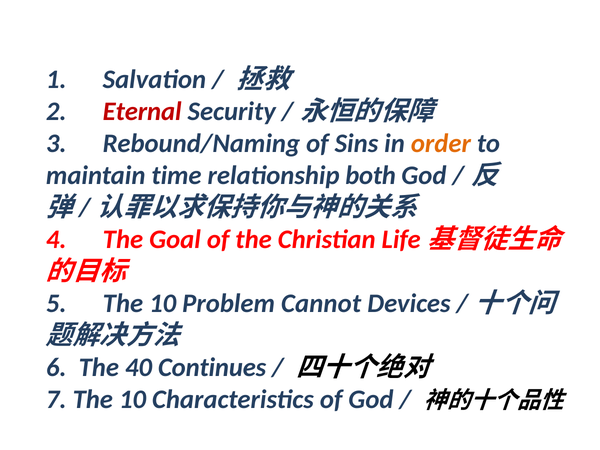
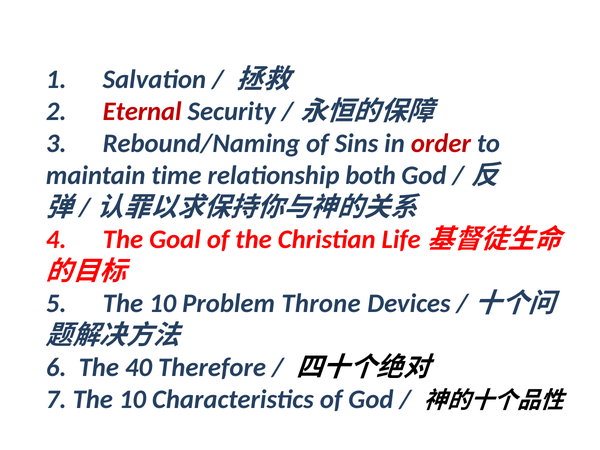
order colour: orange -> red (441, 143)
Cannot: Cannot -> Throne (321, 303)
Continues: Continues -> Therefore (212, 367)
